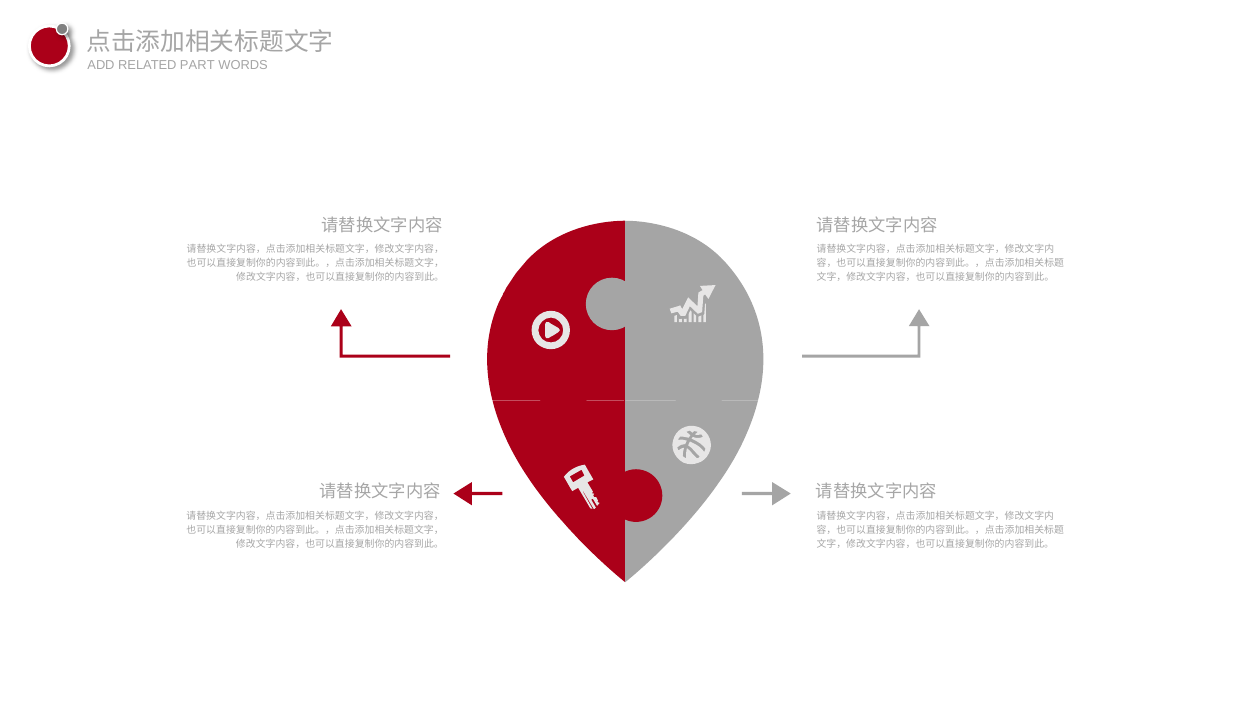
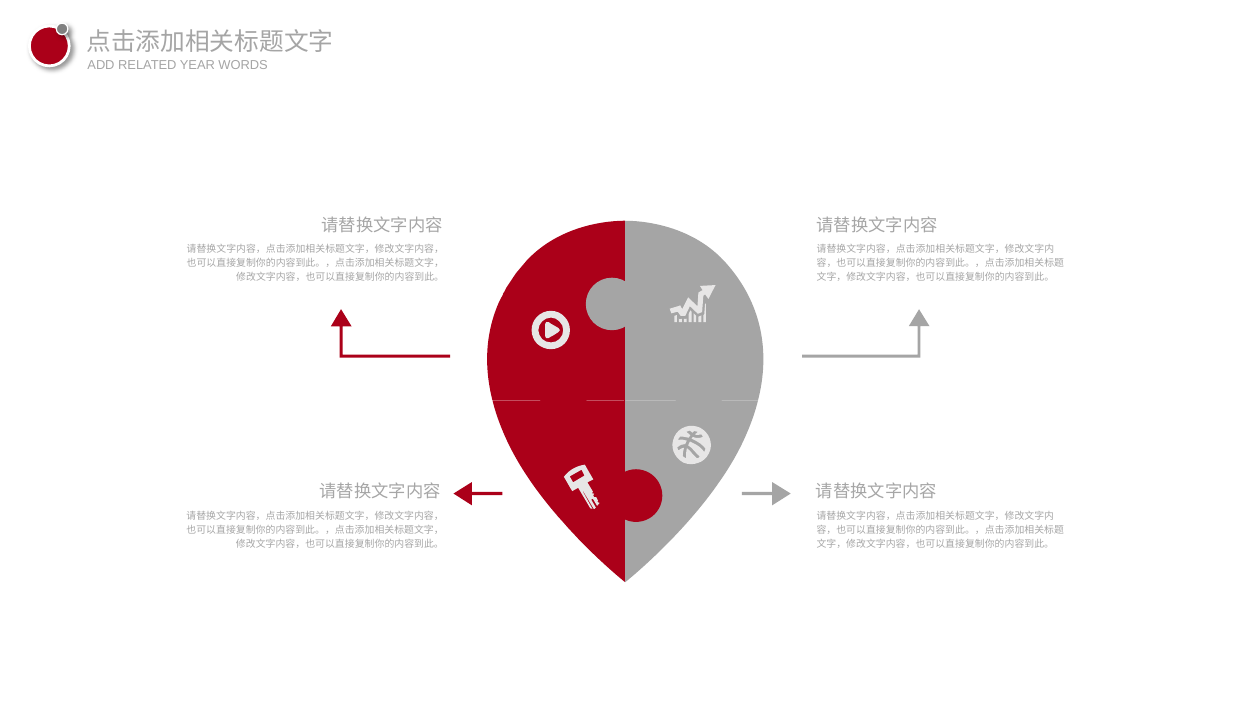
PART: PART -> YEAR (197, 66)
